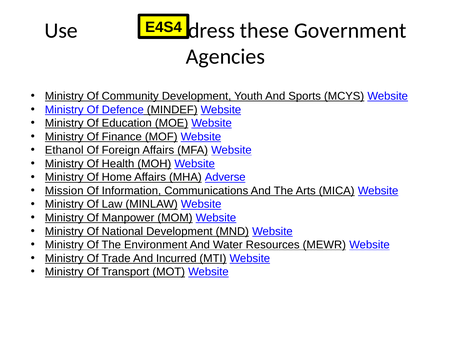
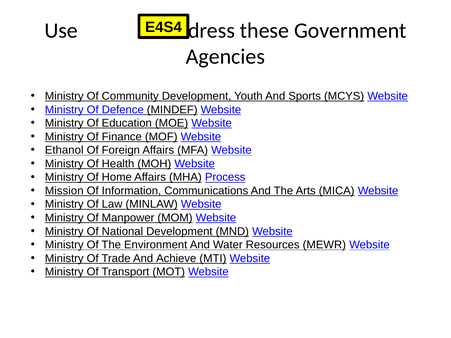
Adverse: Adverse -> Process (225, 177)
Incurred: Incurred -> Achieve (176, 259)
